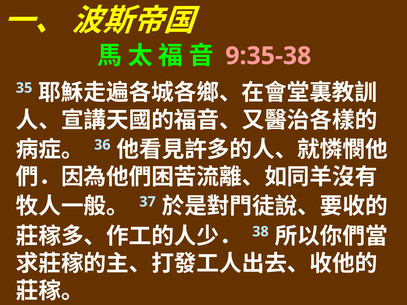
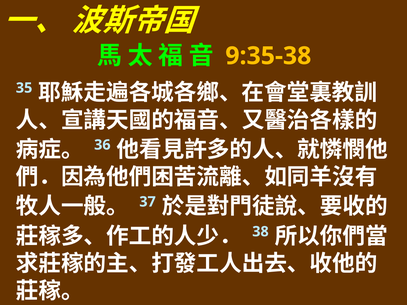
9:35-38 colour: pink -> yellow (268, 56)
